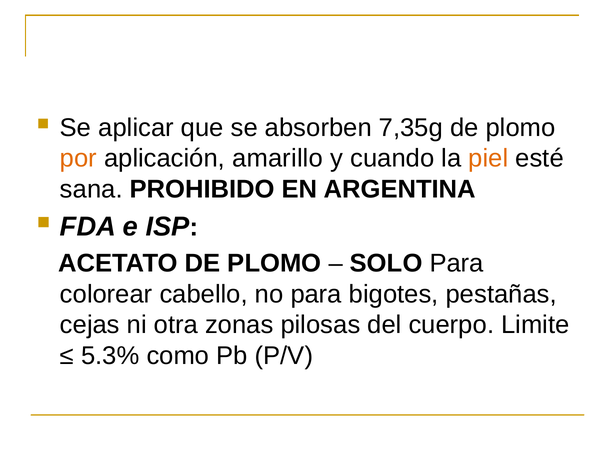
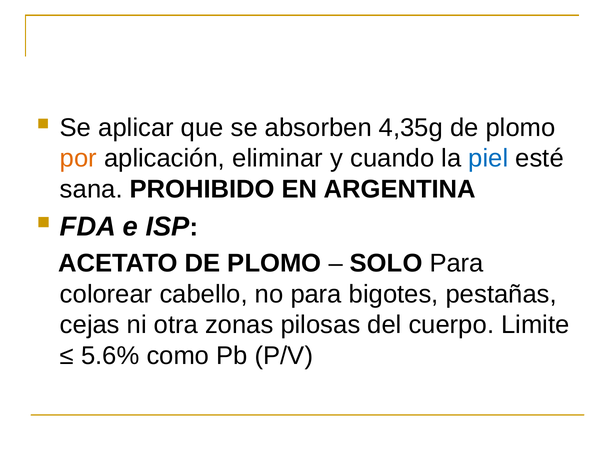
7,35g: 7,35g -> 4,35g (411, 128)
amarillo: amarillo -> eliminar (278, 159)
piel colour: orange -> blue (488, 159)
5.3%: 5.3% -> 5.6% (110, 356)
